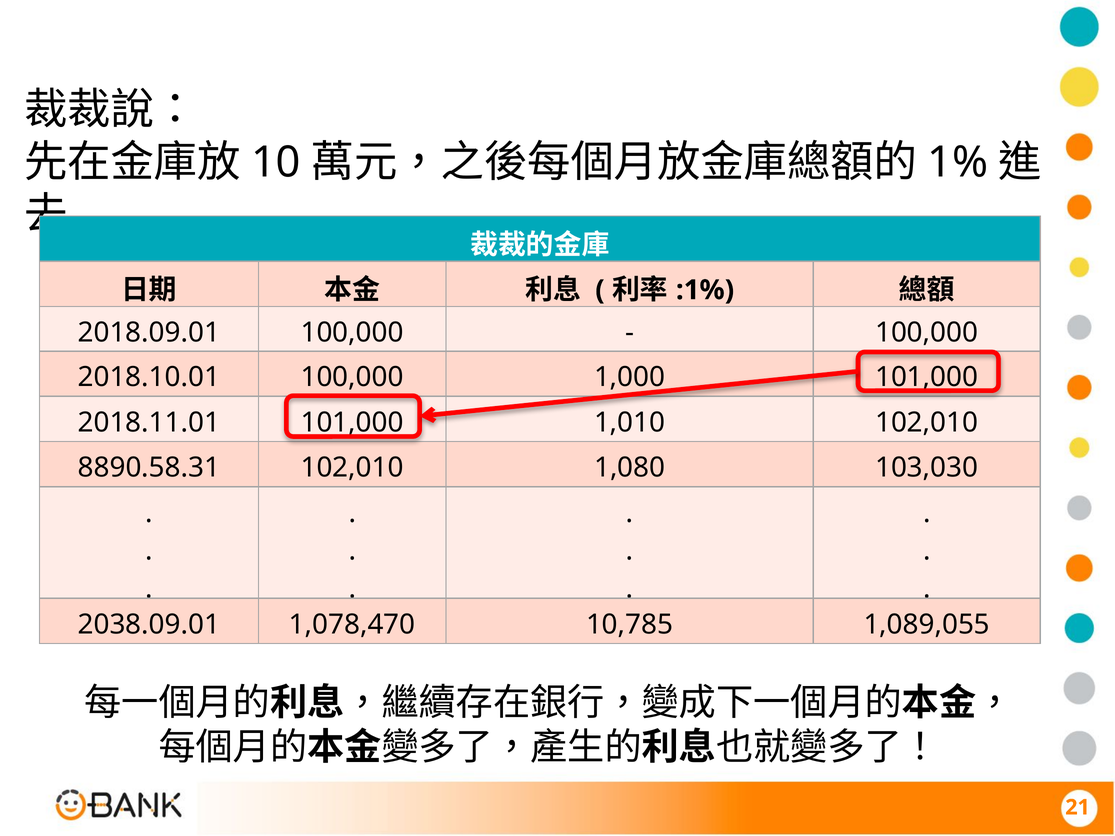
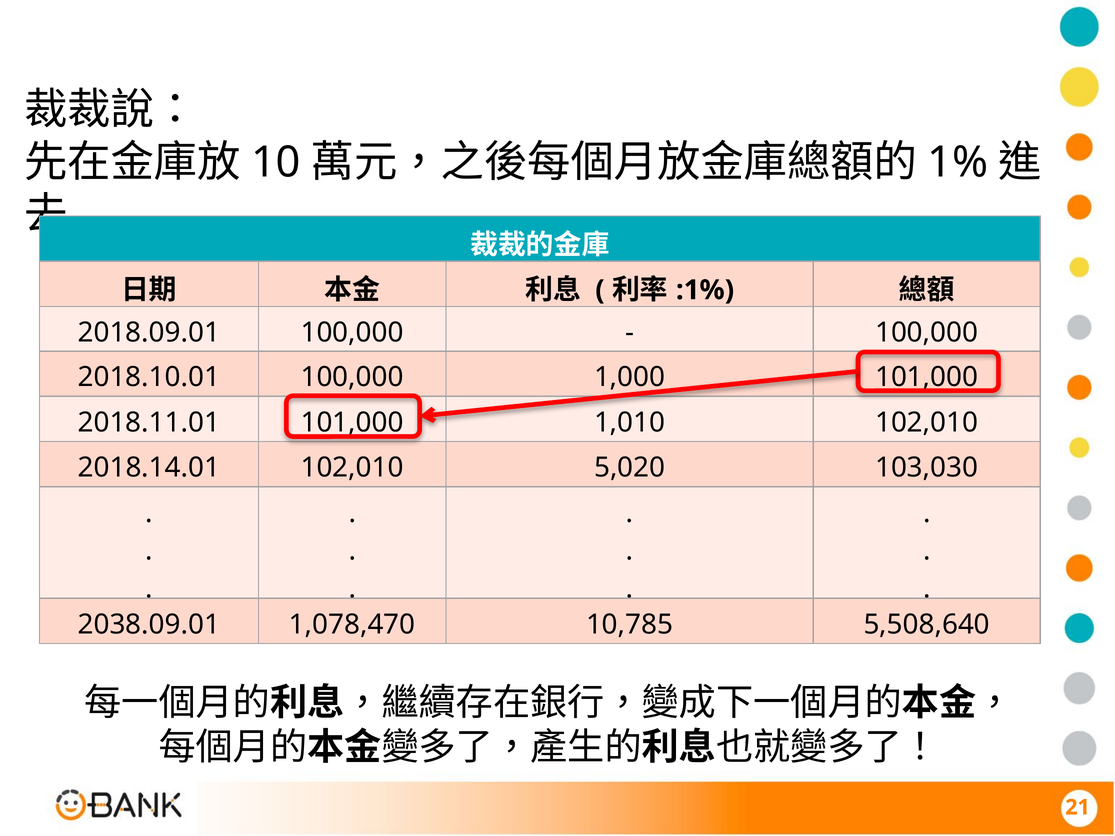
8890.58.31: 8890.58.31 -> 2018.14.01 (149, 468)
1,080: 1,080 -> 5,020 (630, 468)
1,089,055: 1,089,055 -> 5,508,640 (927, 625)
